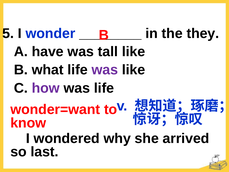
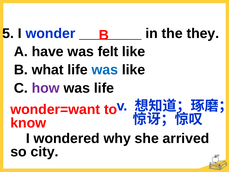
tall: tall -> felt (108, 52)
was colour: purple -> blue (105, 70)
last: last -> city (45, 152)
